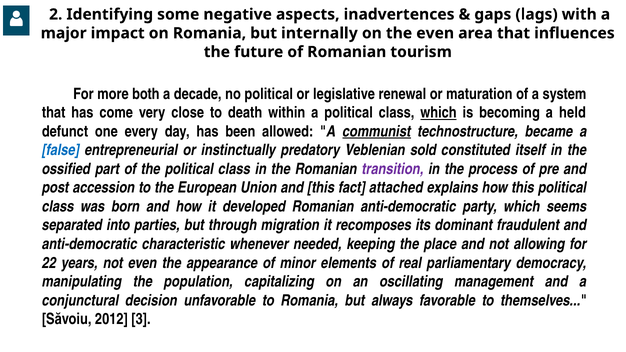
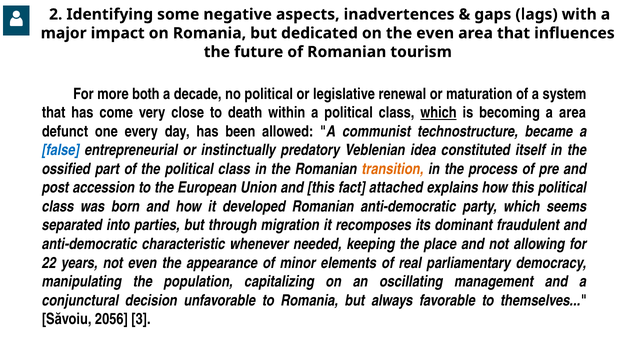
internally: internally -> dedicated (319, 33)
a held: held -> area (573, 113)
communist underline: present -> none (377, 132)
sold: sold -> idea (423, 150)
transition colour: purple -> orange (393, 169)
2012: 2012 -> 2056 (111, 319)
